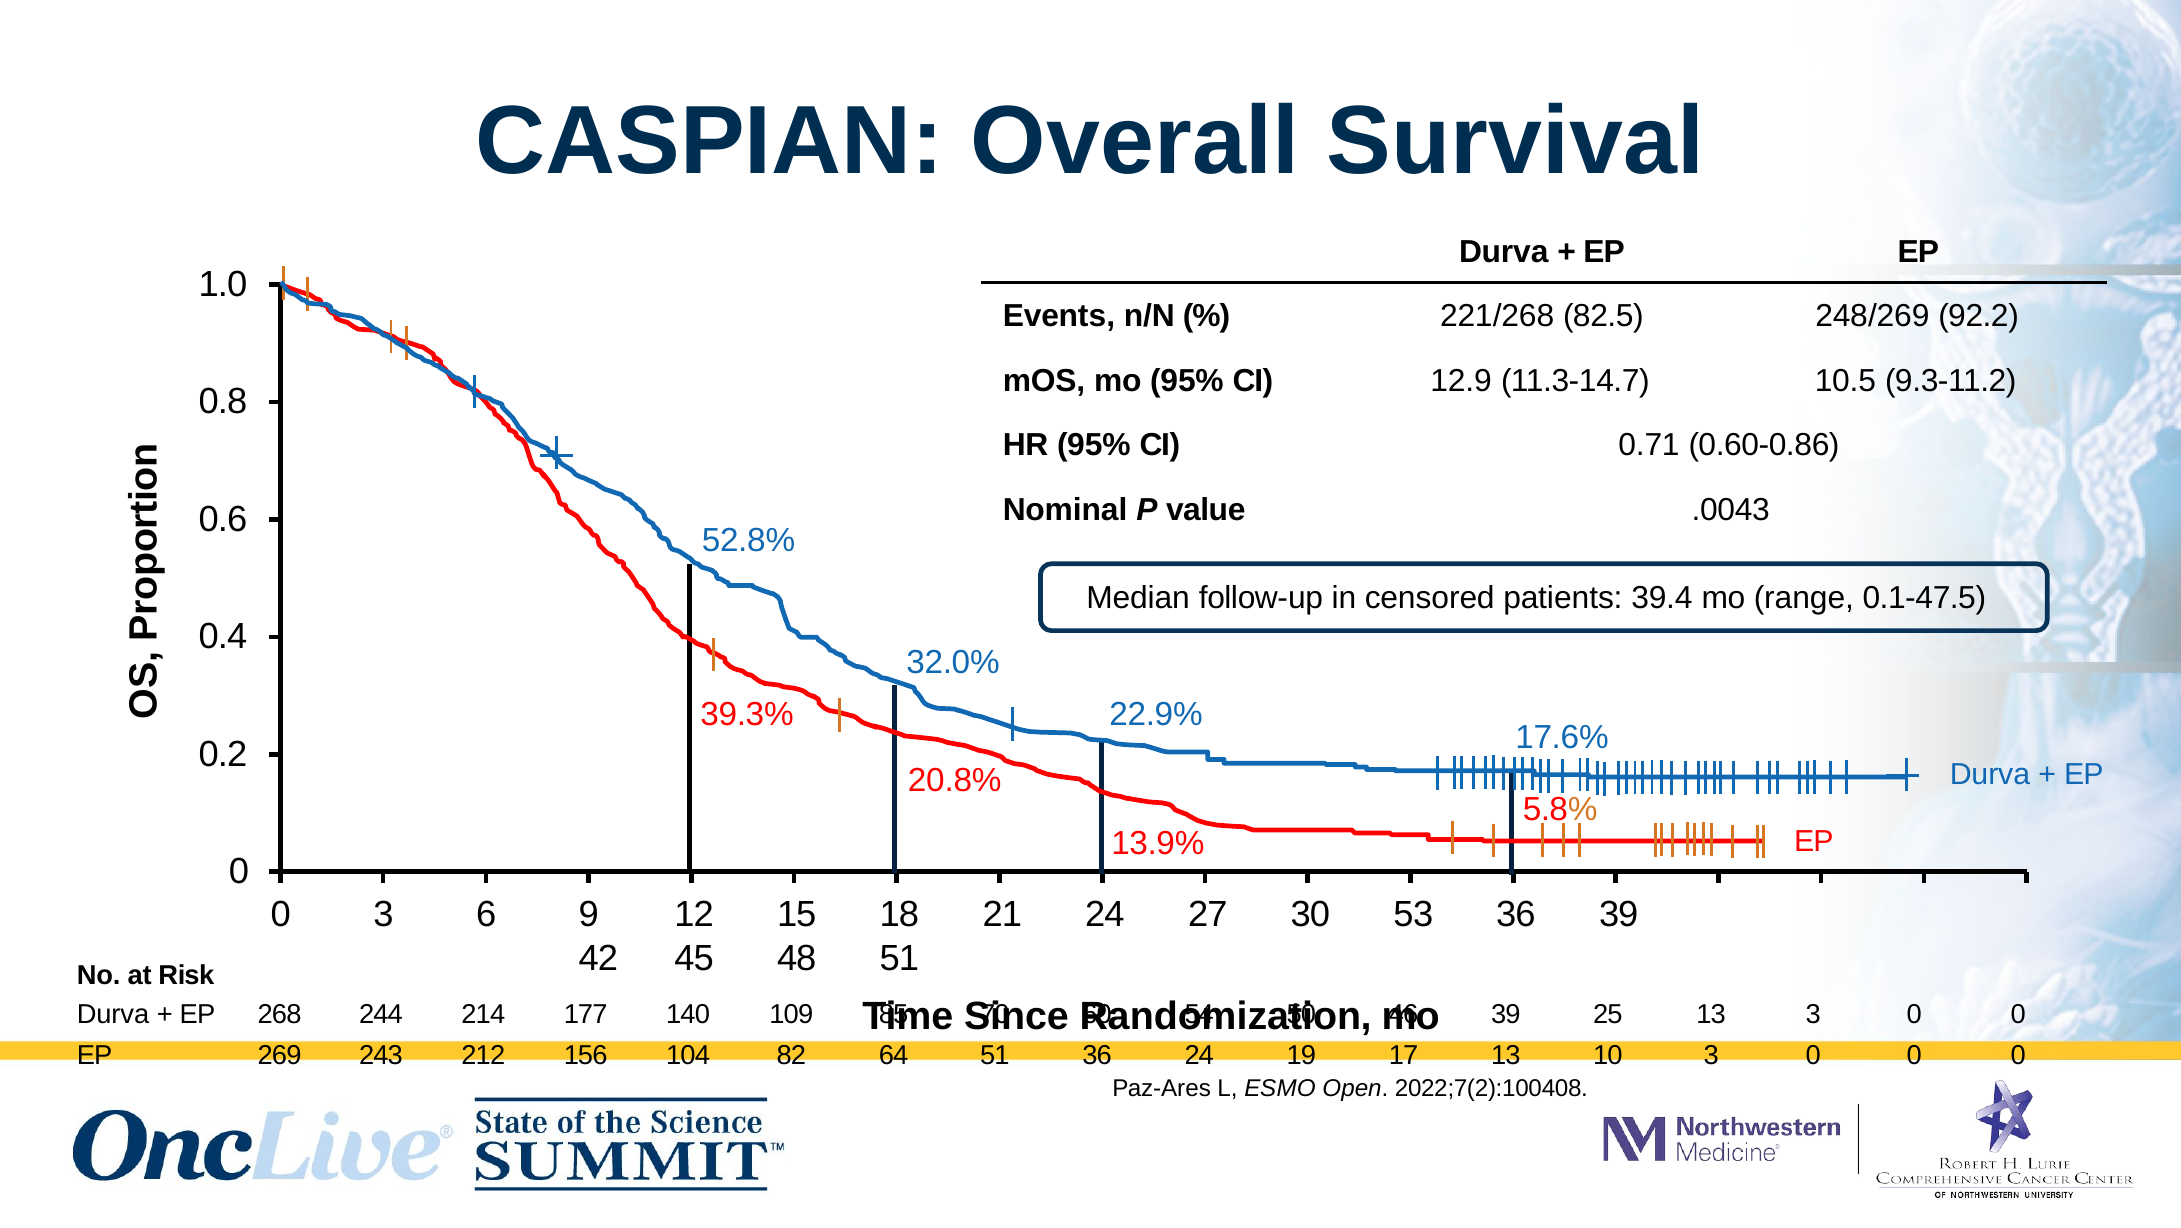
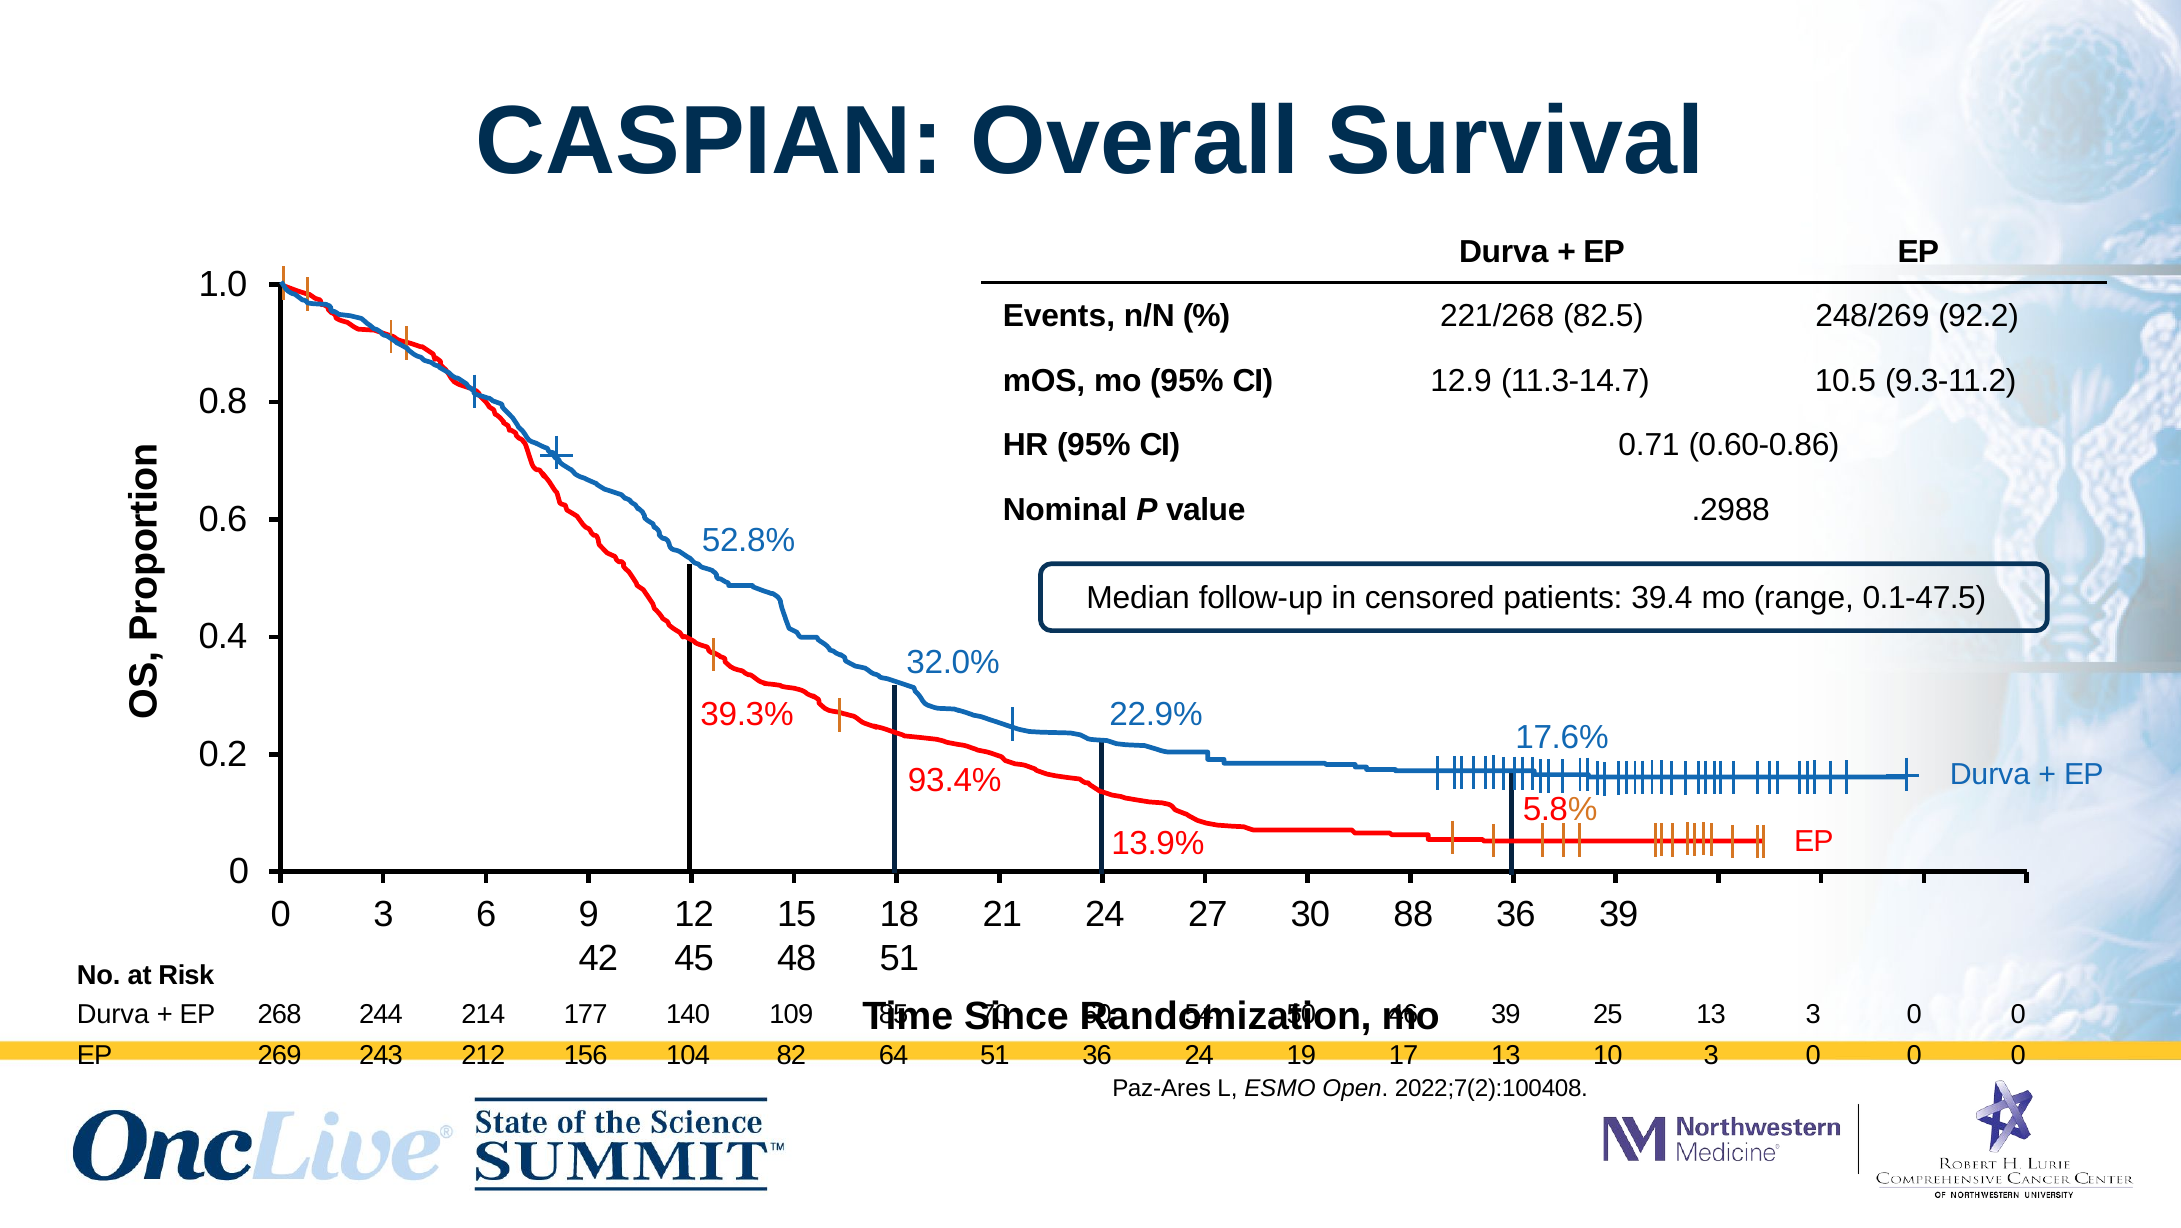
.0043: .0043 -> .2988 (1731, 510)
20.8%: 20.8% -> 93.4% (955, 781)
53: 53 -> 88 (1413, 915)
